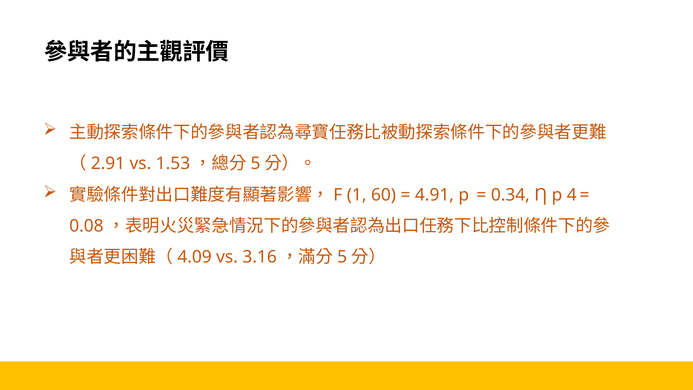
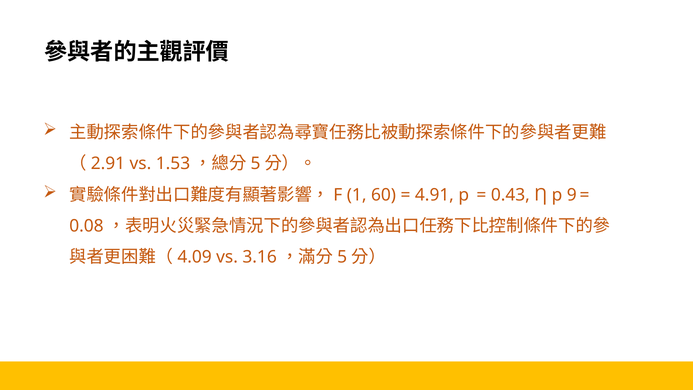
0.34: 0.34 -> 0.43 (510, 195)
4: 4 -> 9 (572, 195)
